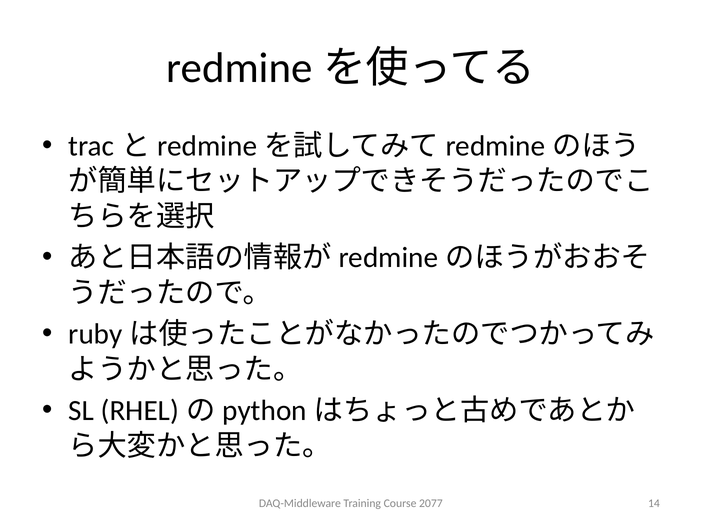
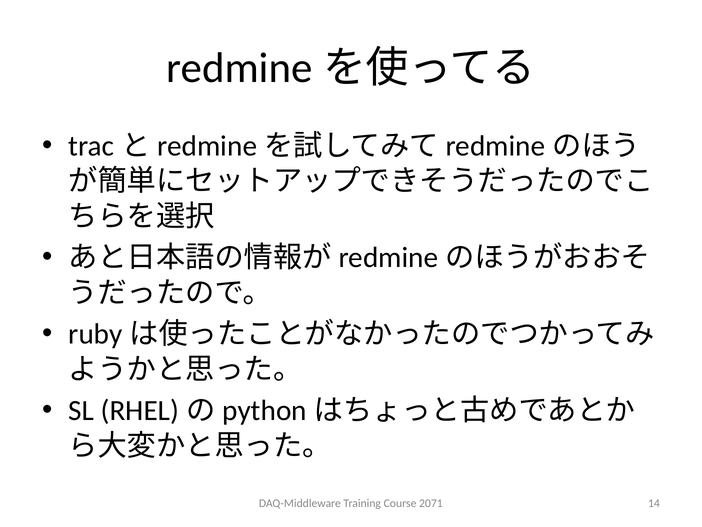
2077: 2077 -> 2071 (431, 503)
